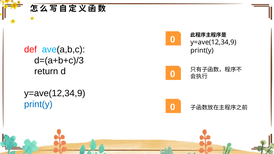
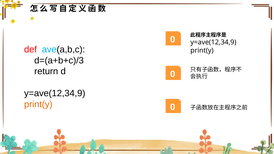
print(y colour: blue -> orange (38, 104)
